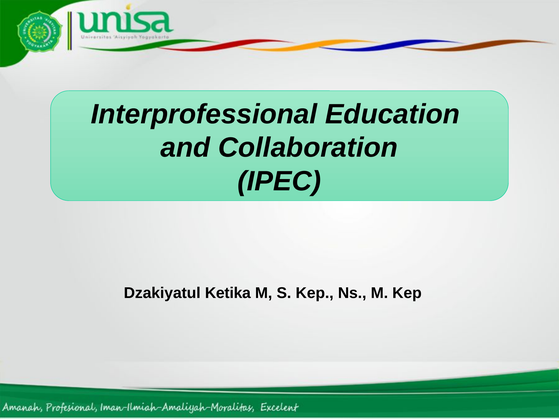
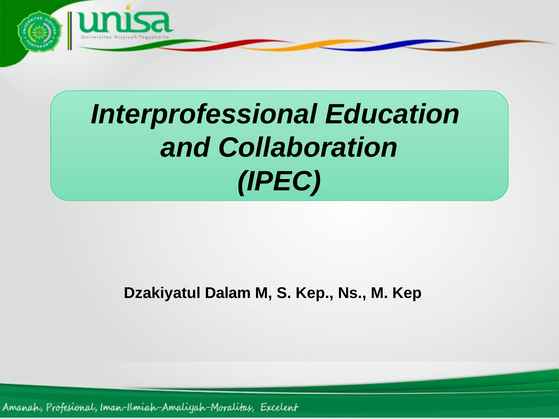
Ketika: Ketika -> Dalam (228, 293)
